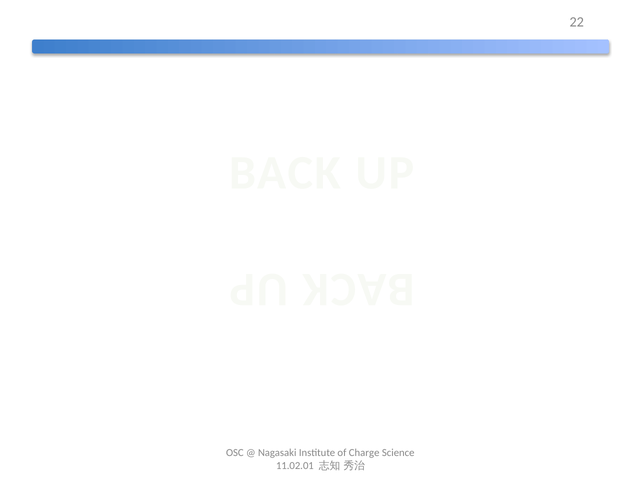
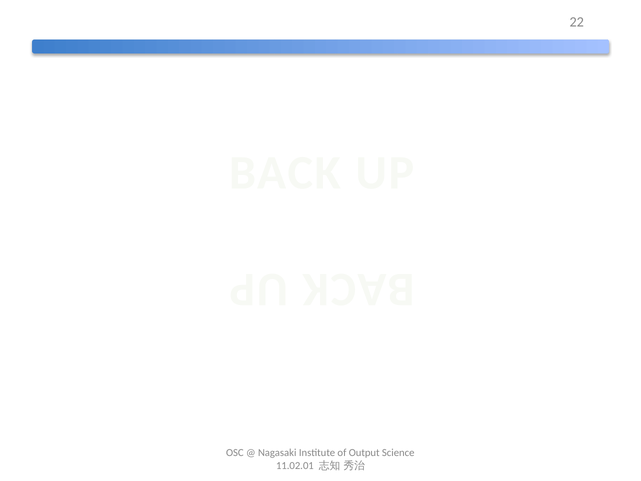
Charge: Charge -> Output (364, 453)
